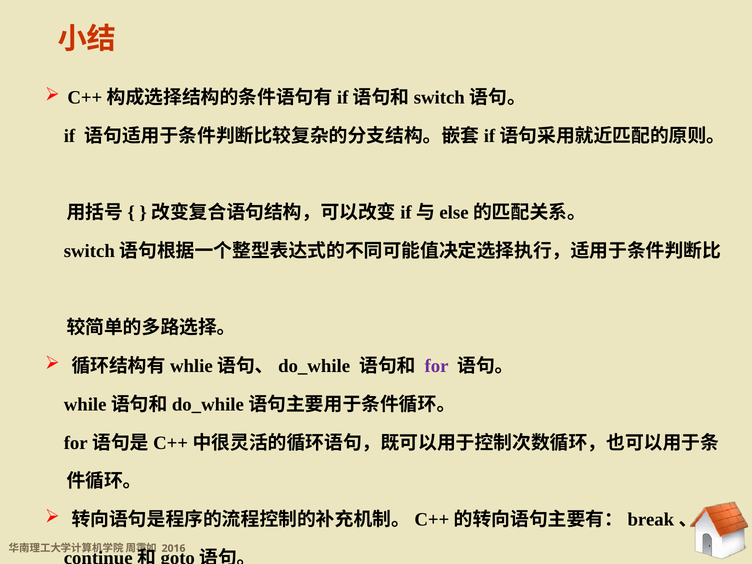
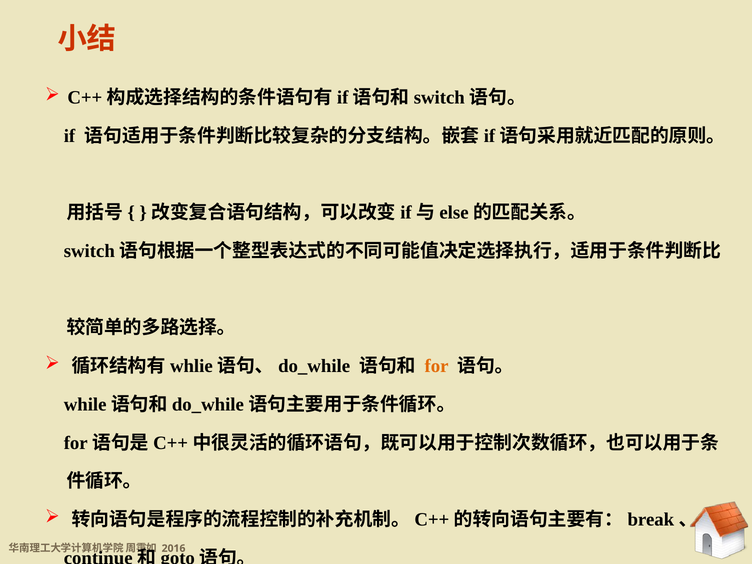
for colour: purple -> orange (437, 366)
